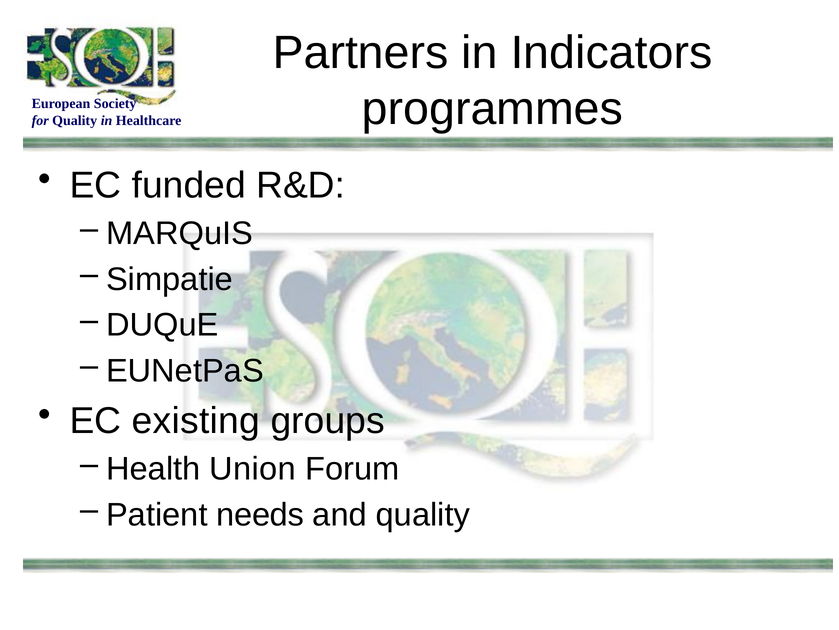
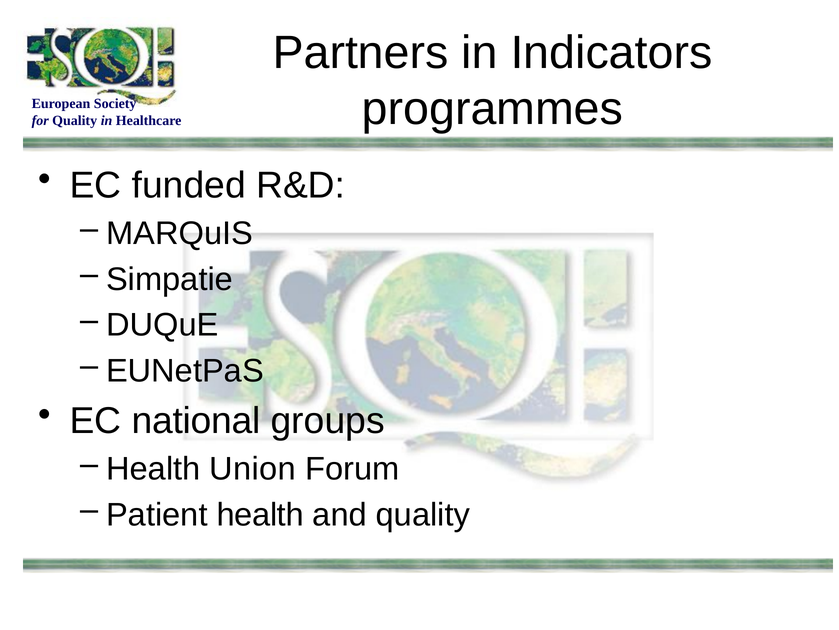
existing: existing -> national (196, 420)
Patient needs: needs -> health (260, 514)
